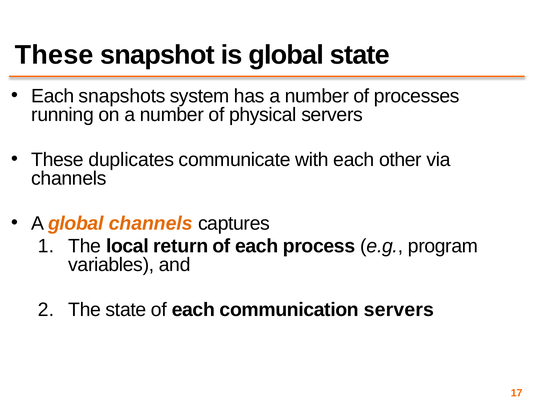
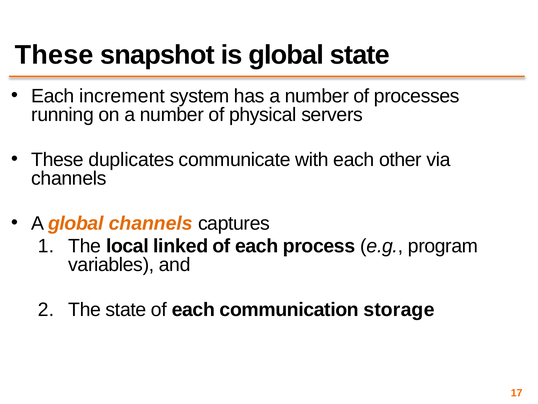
snapshots: snapshots -> increment (122, 96)
return: return -> linked (181, 246)
communication servers: servers -> storage (399, 309)
